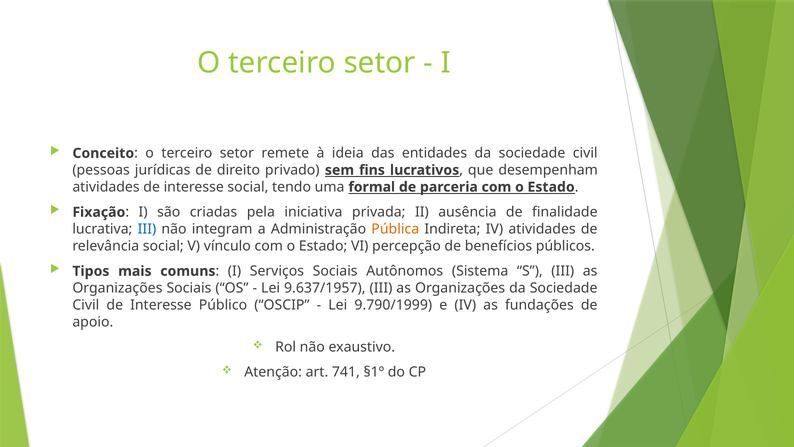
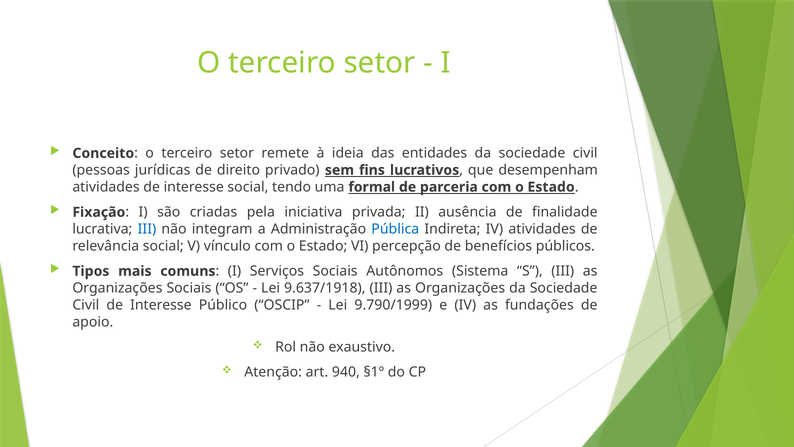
Pública colour: orange -> blue (395, 229)
9.637/1957: 9.637/1957 -> 9.637/1918 (325, 288)
741: 741 -> 940 (346, 372)
